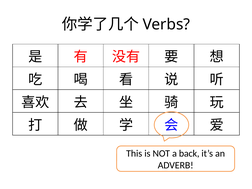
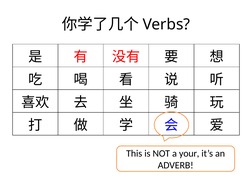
back: back -> your (189, 153)
